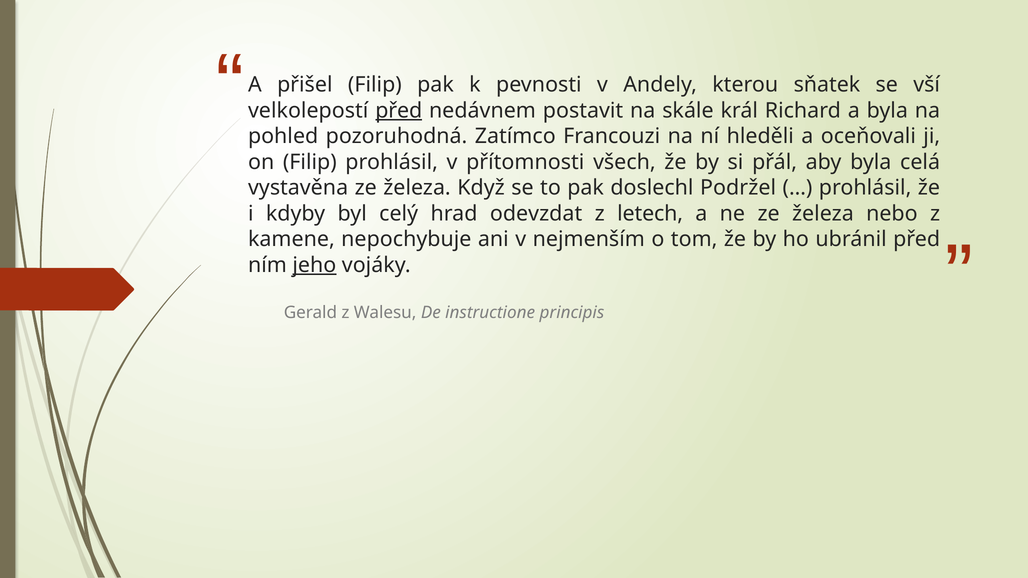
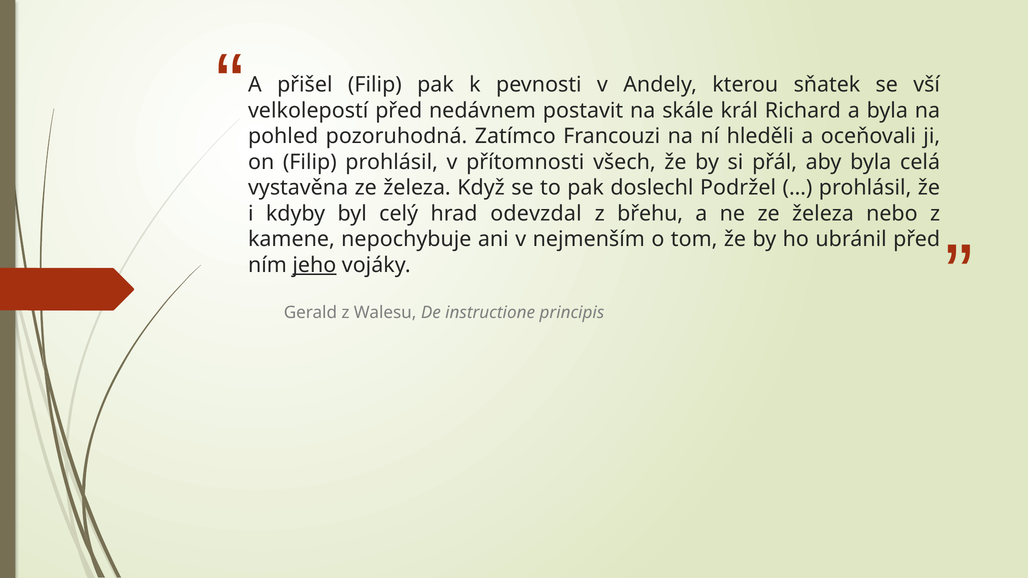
před underline: present -> none (399, 111)
odevzdat: odevzdat -> odevzdal (536, 214)
letech: letech -> břehu (650, 214)
